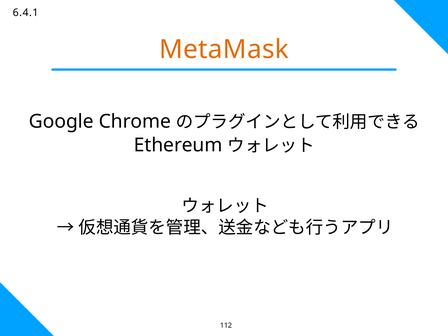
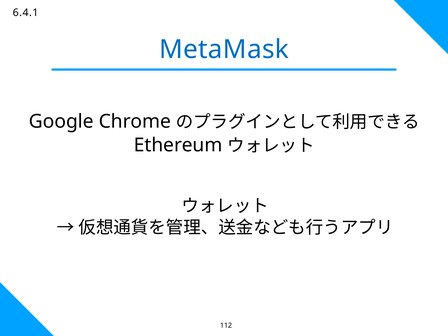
MetaMask colour: orange -> blue (224, 50)
